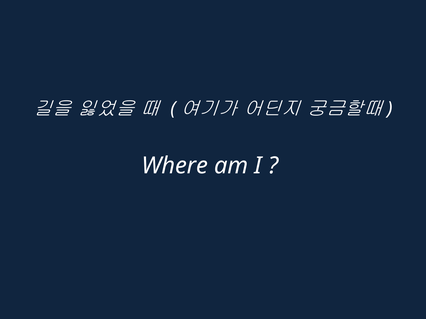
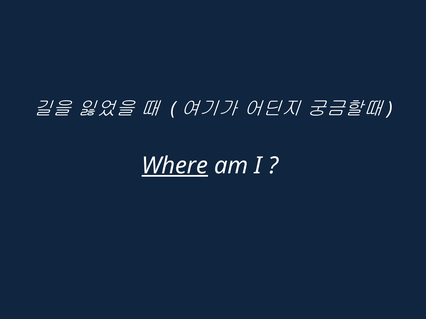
Where underline: none -> present (175, 166)
